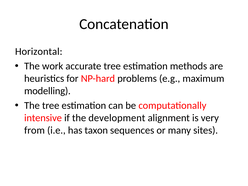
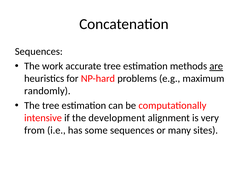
Horizontal: Horizontal -> Sequences (39, 52)
are underline: none -> present (216, 66)
modelling: modelling -> randomly (47, 91)
taxon: taxon -> some (96, 130)
